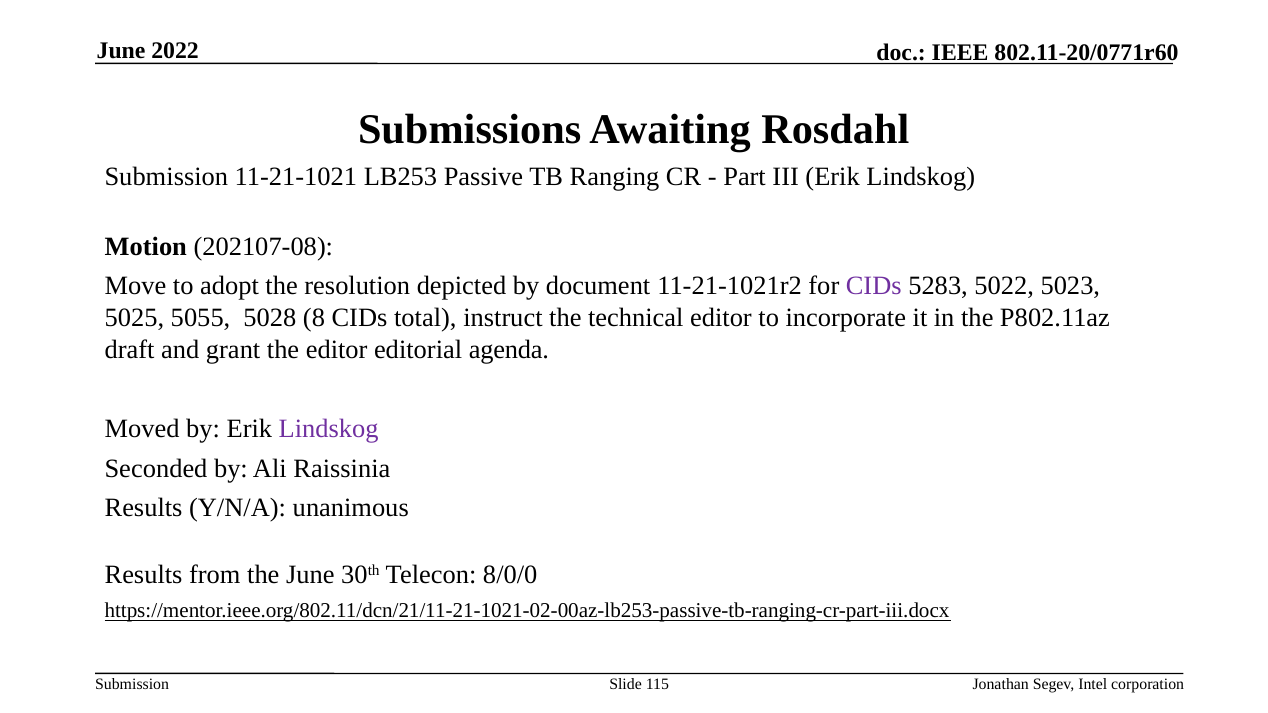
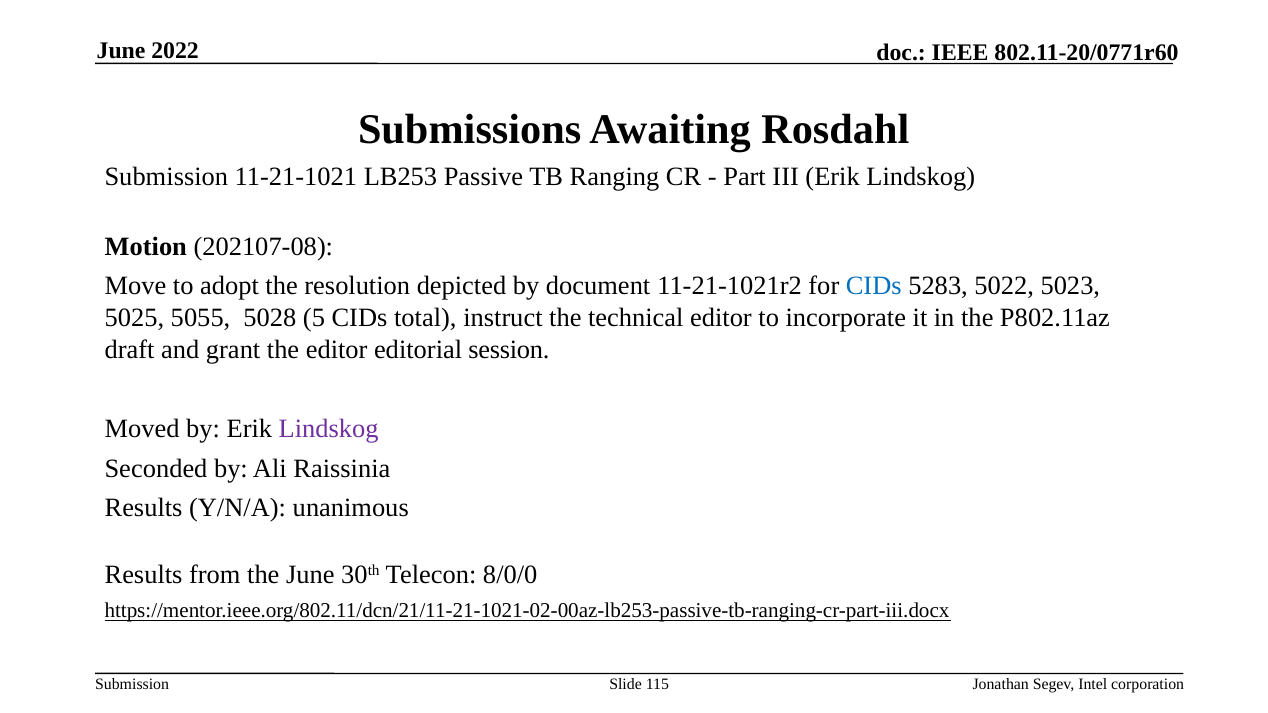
CIDs colour: purple -> blue (874, 286)
8: 8 -> 5 (314, 318)
agenda: agenda -> session (509, 350)
